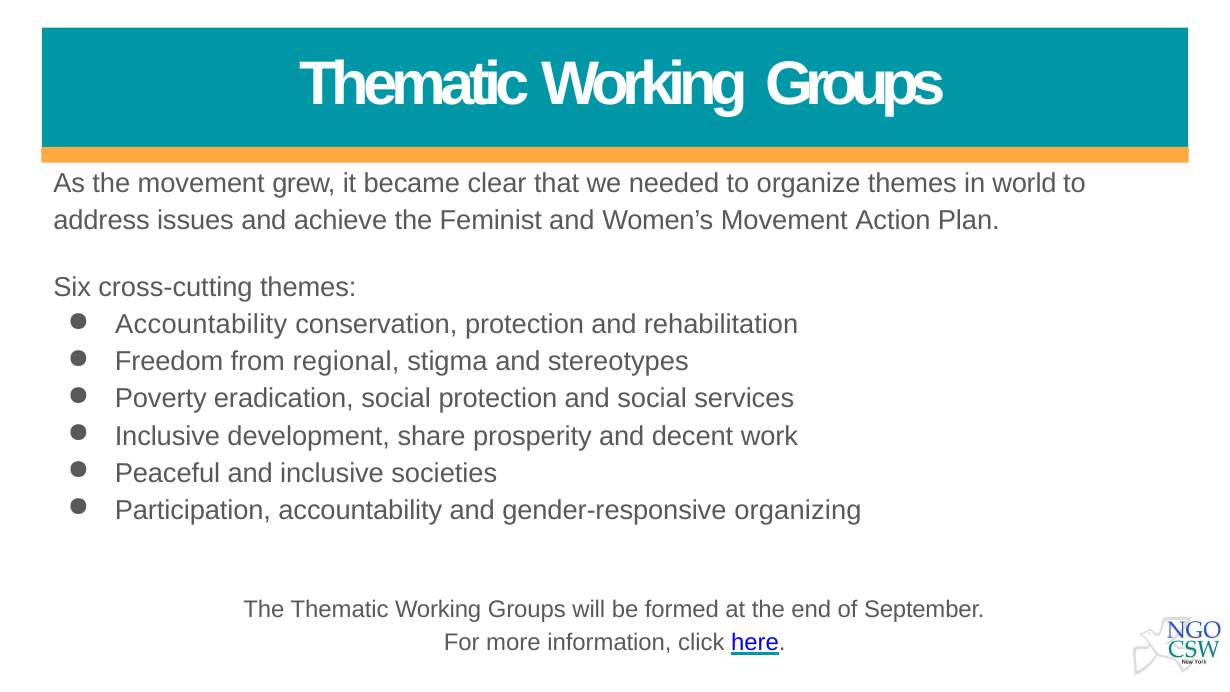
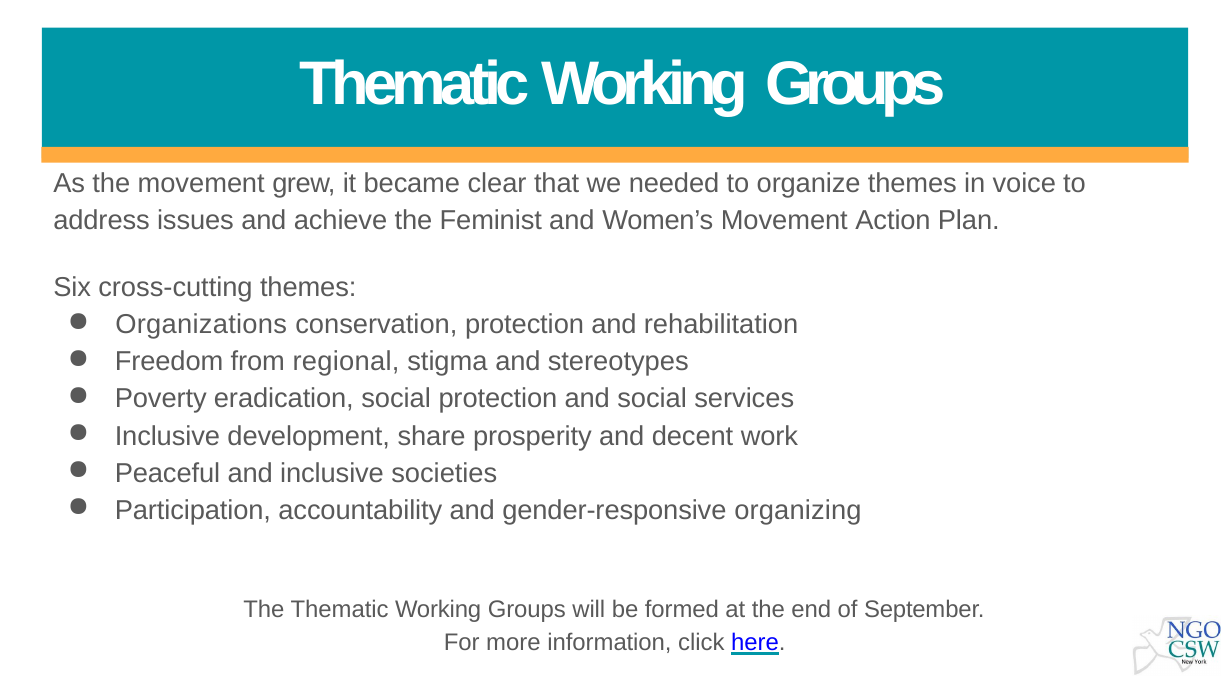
world: world -> voice (1024, 184)
Accountability: Accountability -> Organizations (201, 325)
